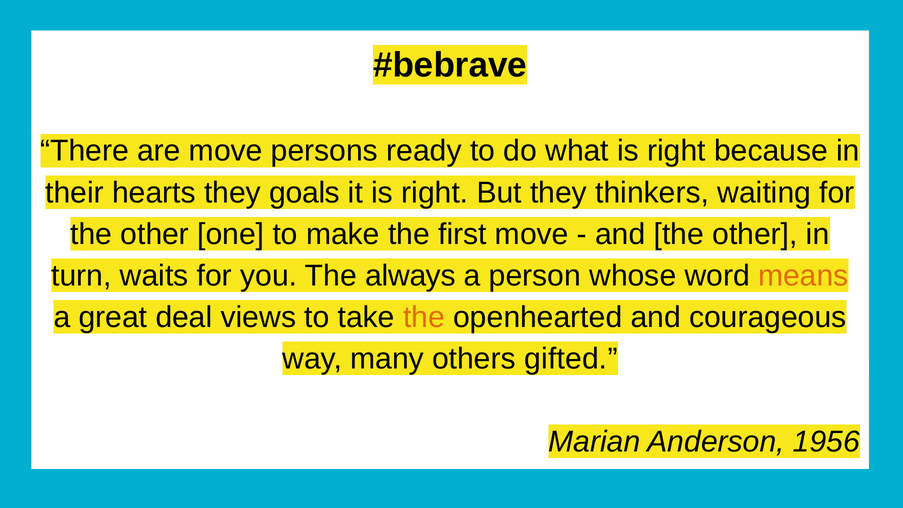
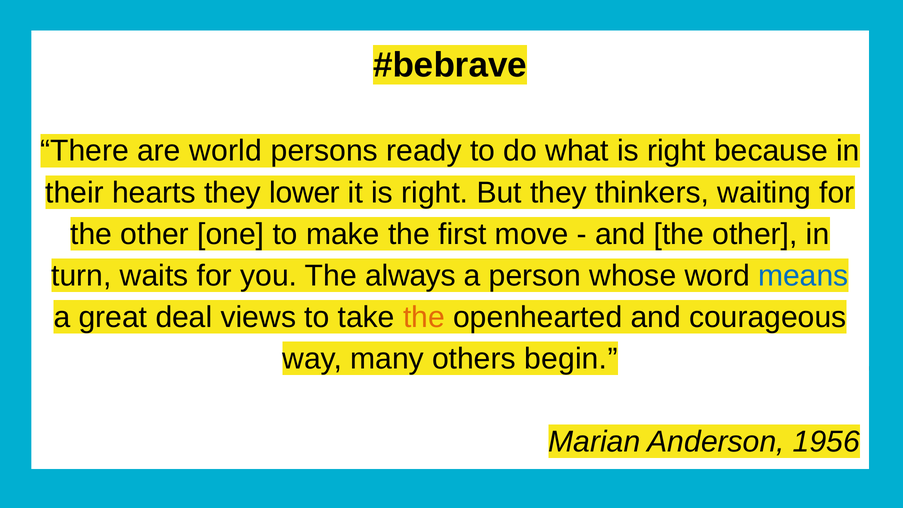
are move: move -> world (226, 151)
goals: goals -> lower (305, 193)
means colour: orange -> blue (803, 276)
gifted: gifted -> begin (571, 359)
